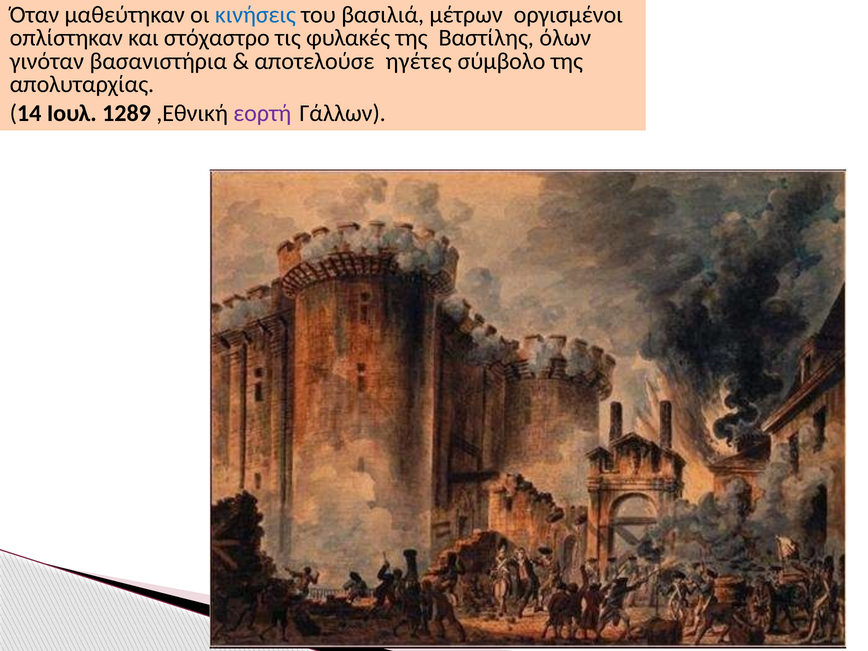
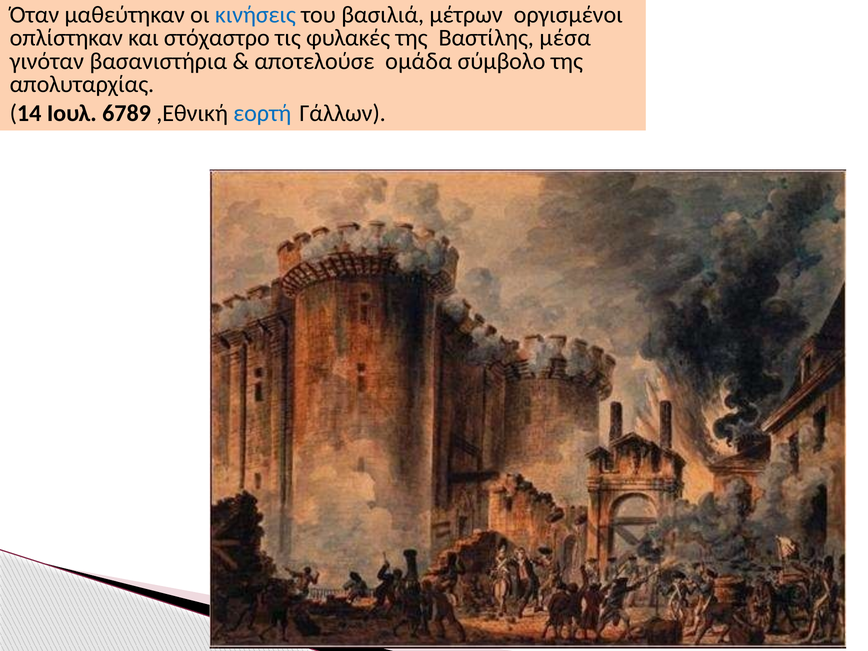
όλων: όλων -> μέσα (565, 38)
ηγέτες: ηγέτες -> ομάδα (419, 61)
1289: 1289 -> 6789 (127, 113)
εορτή colour: purple -> blue (262, 113)
